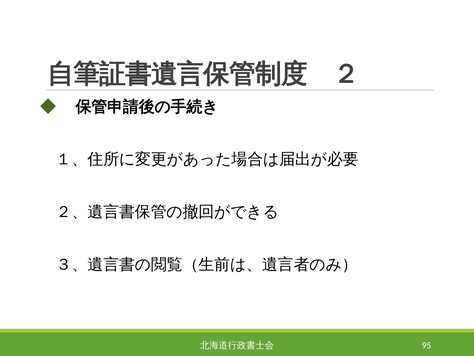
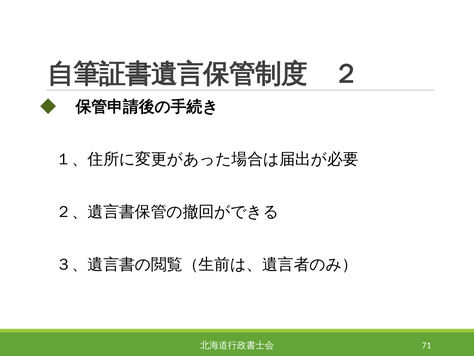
95: 95 -> 71 (427, 345)
